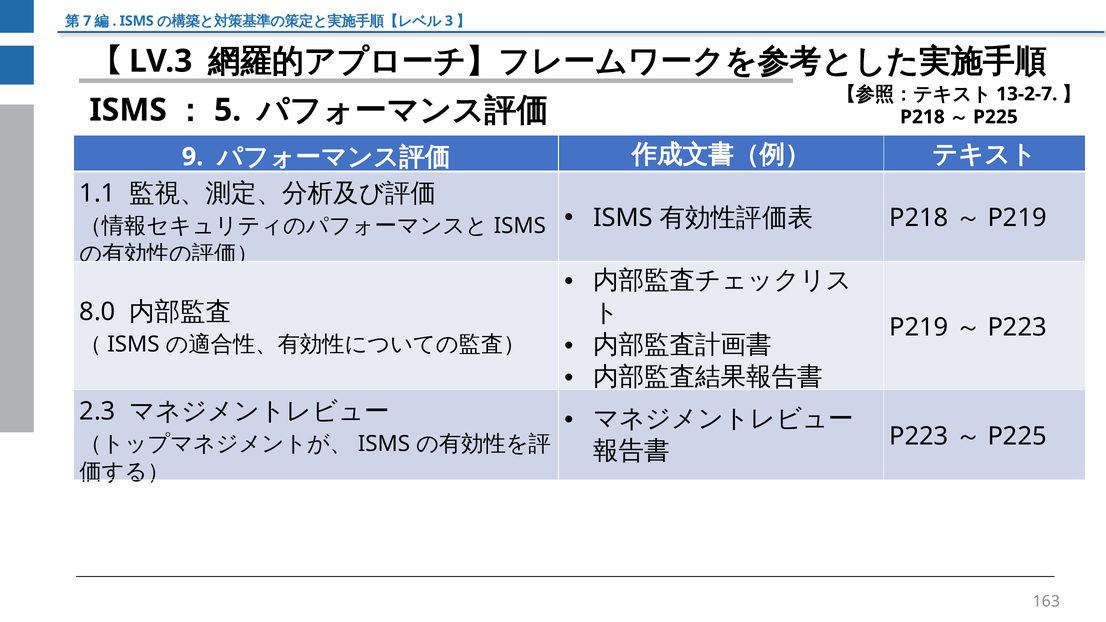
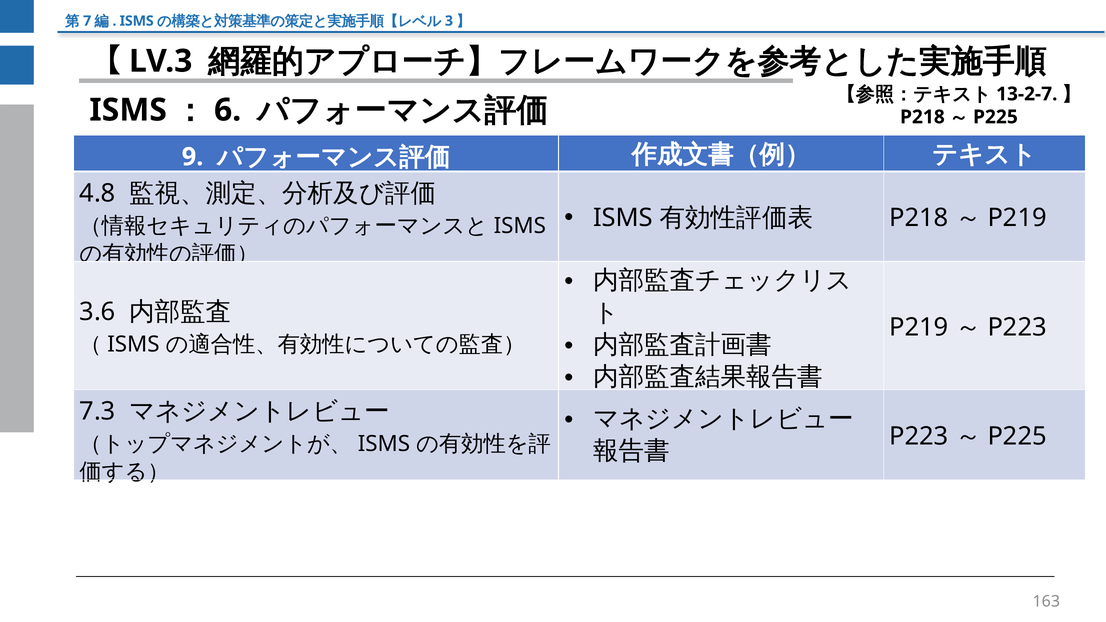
5: 5 -> 6 (228, 110)
1.1: 1.1 -> 4.8 (97, 193)
8.0: 8.0 -> 3.6 (97, 312)
2.3: 2.3 -> 7.3 (97, 412)
